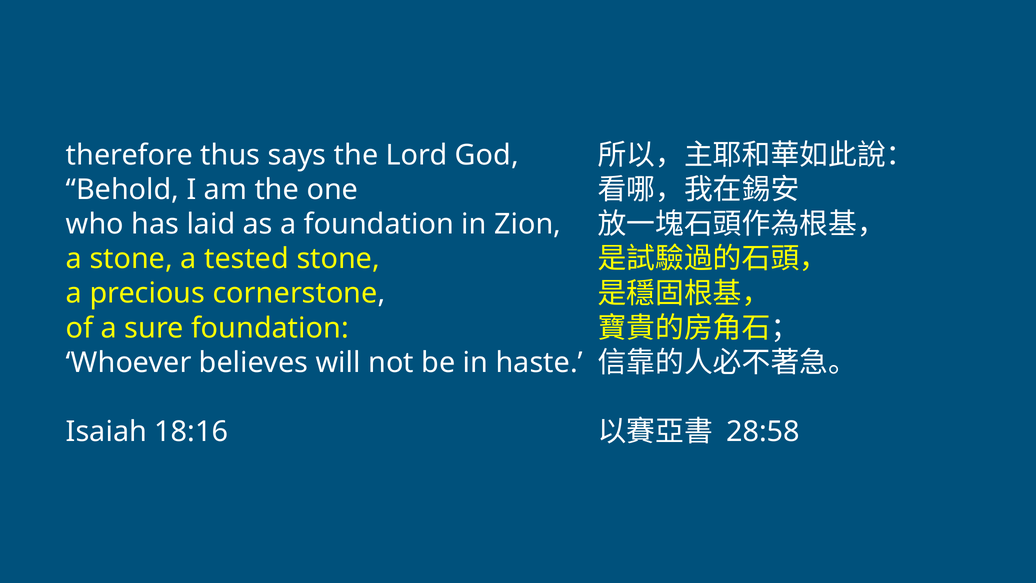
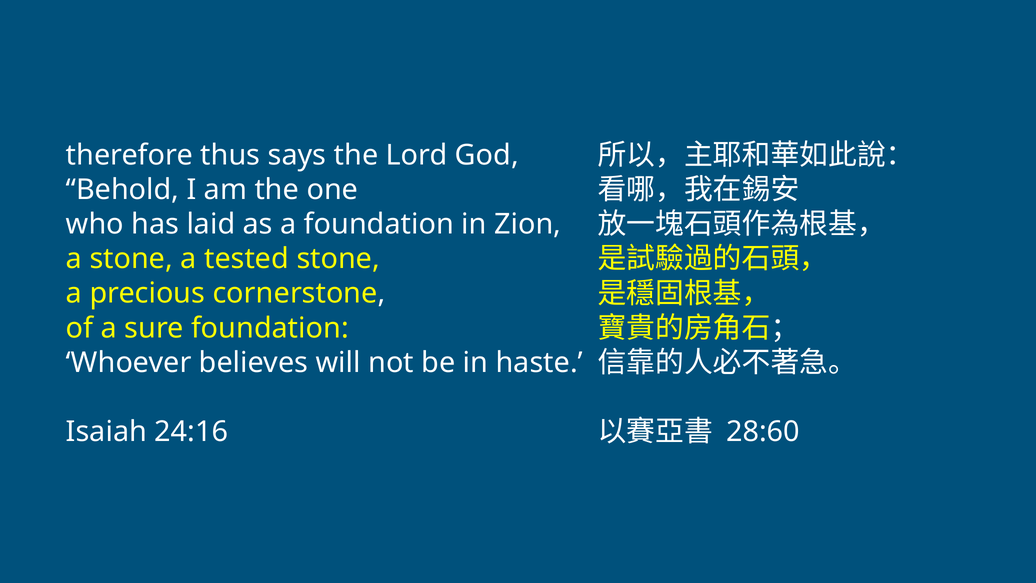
28:58: 28:58 -> 28:60 (763, 432)
18:16: 18:16 -> 24:16 (191, 432)
